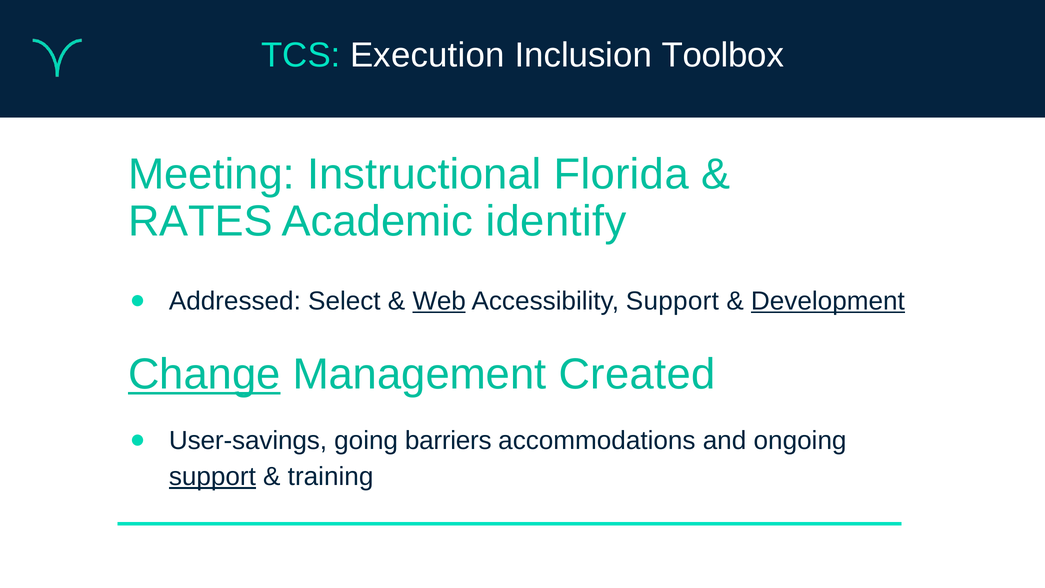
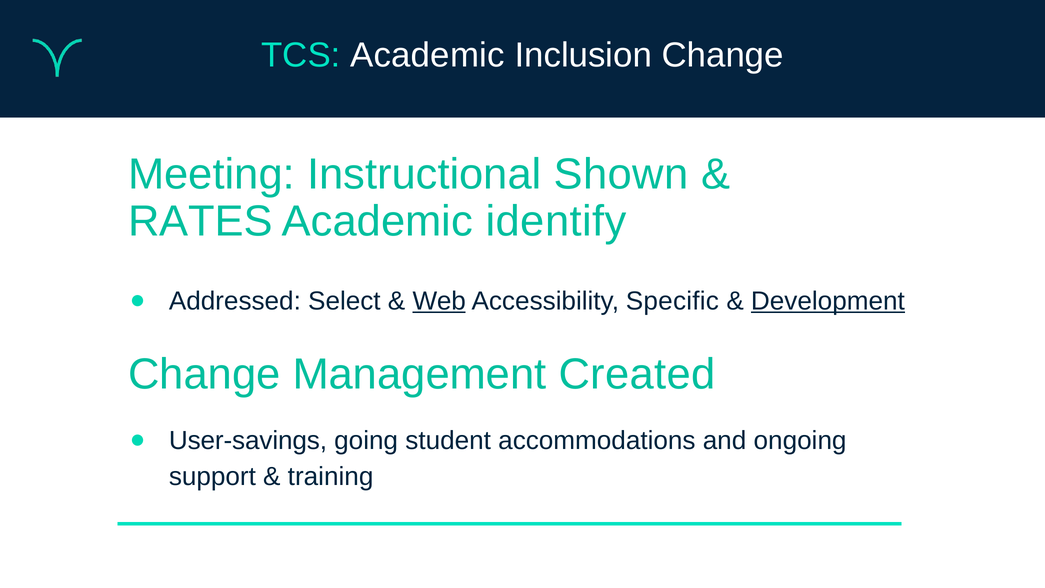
TCS Execution: Execution -> Academic (427, 55)
Inclusion Toolbox: Toolbox -> Change (723, 55)
Florida: Florida -> Shown (621, 174)
Accessibility Support: Support -> Specific (672, 301)
Change underline: present -> none (204, 375)
barriers: barriers -> student (448, 441)
support underline: present -> none (212, 477)
